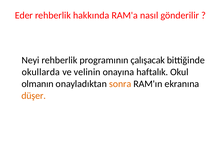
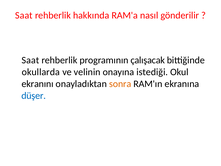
Eder: Eder -> Saat (24, 15)
Neyi: Neyi -> Saat (30, 60)
haftalık: haftalık -> istediği (152, 72)
olmanın: olmanın -> ekranını (38, 84)
düşer colour: orange -> blue (34, 95)
